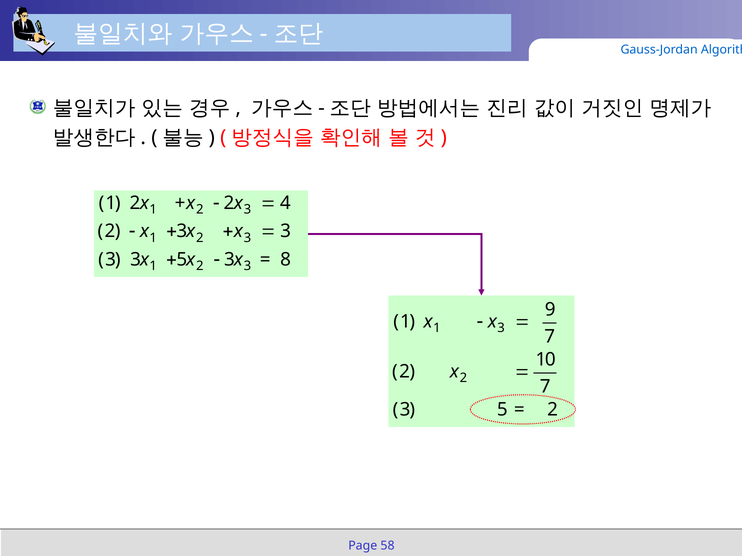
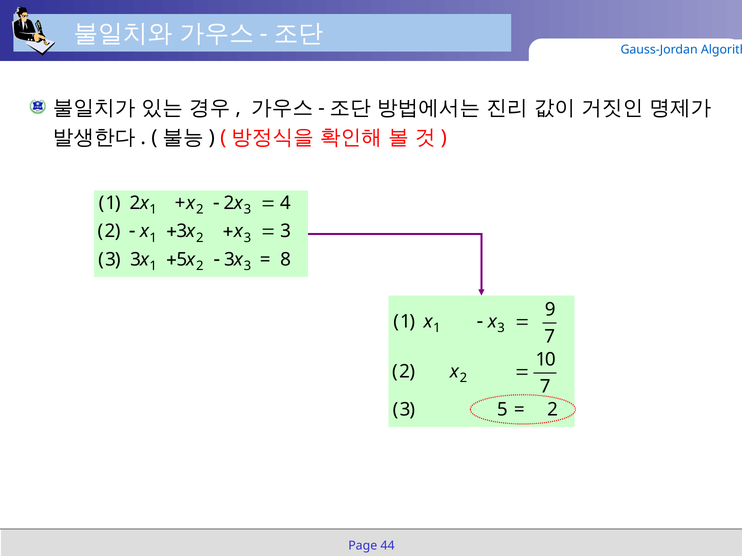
58: 58 -> 44 (388, 546)
